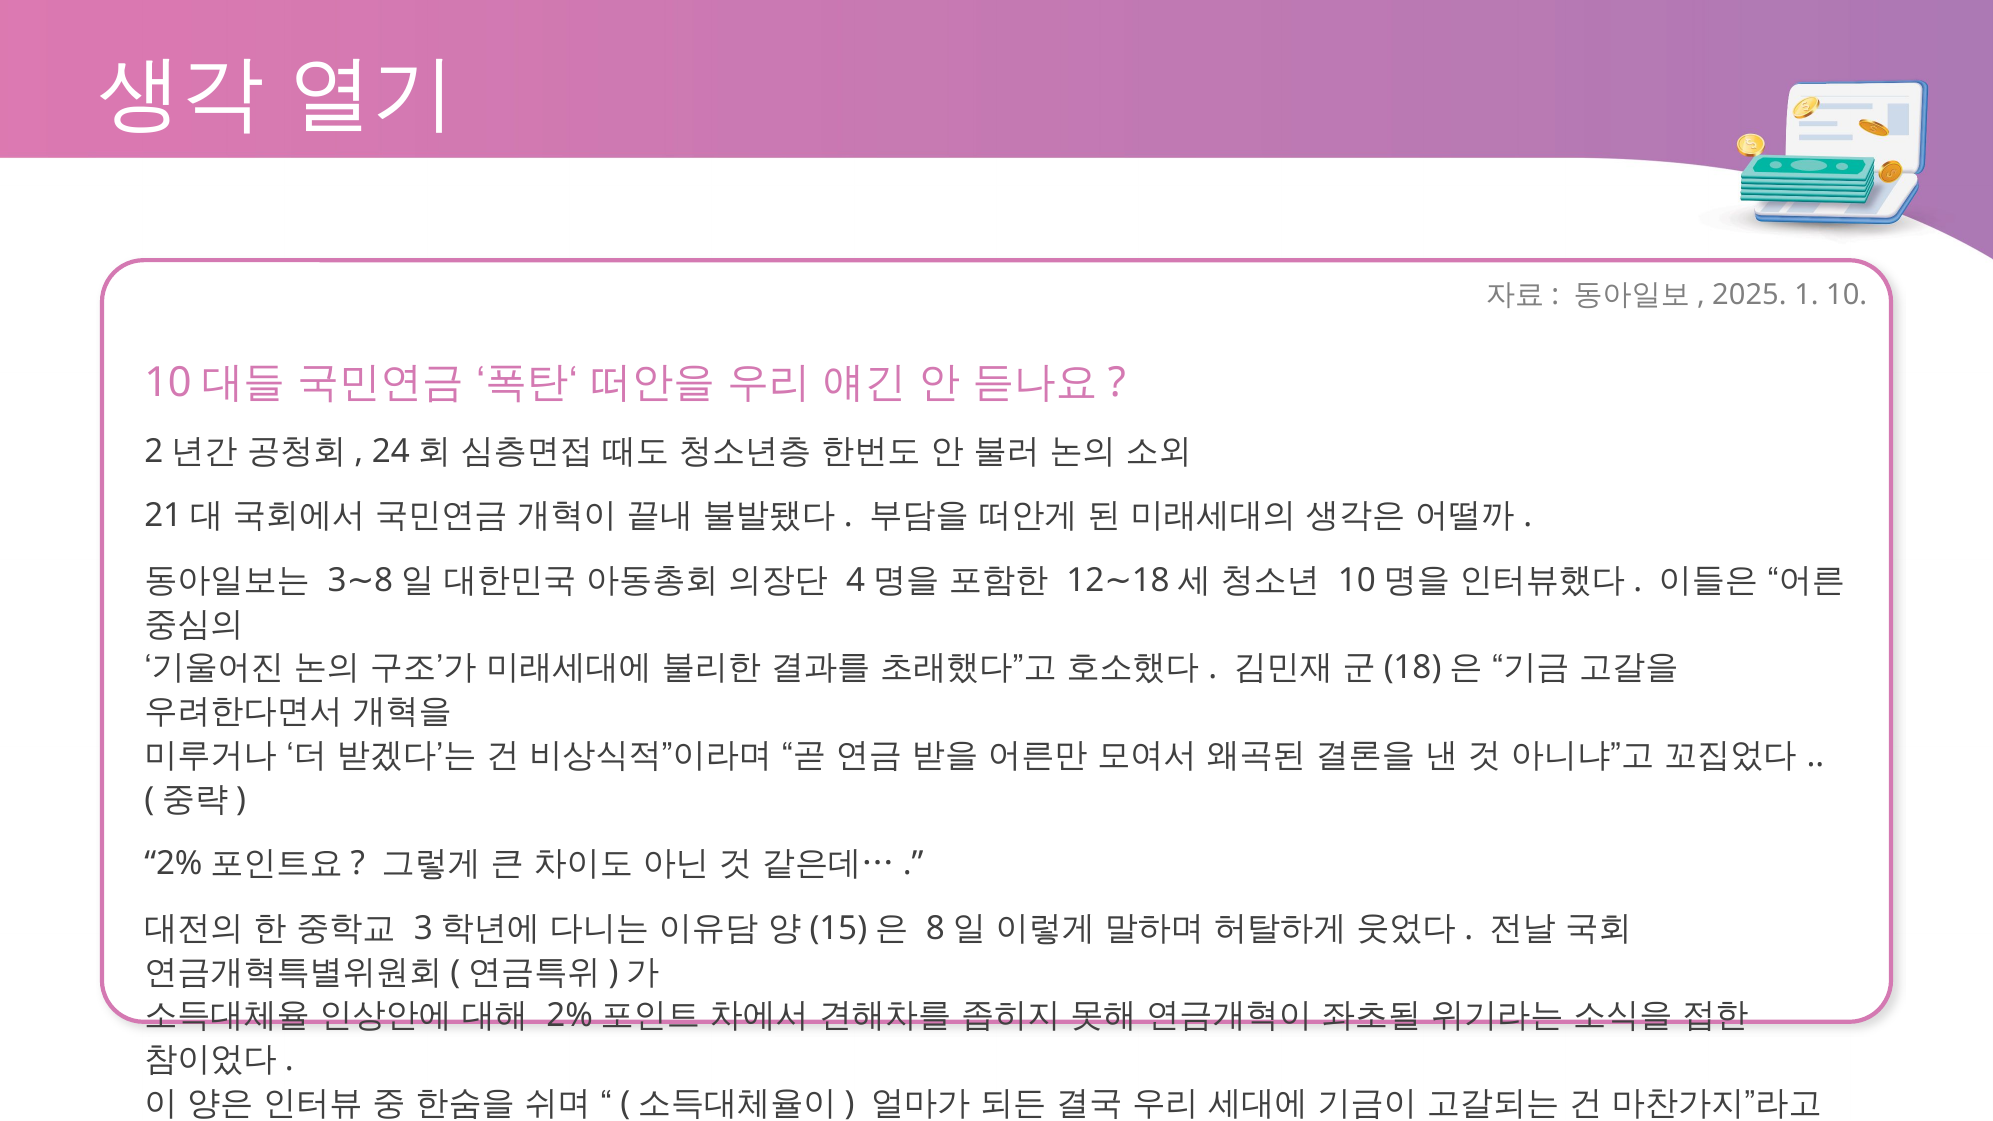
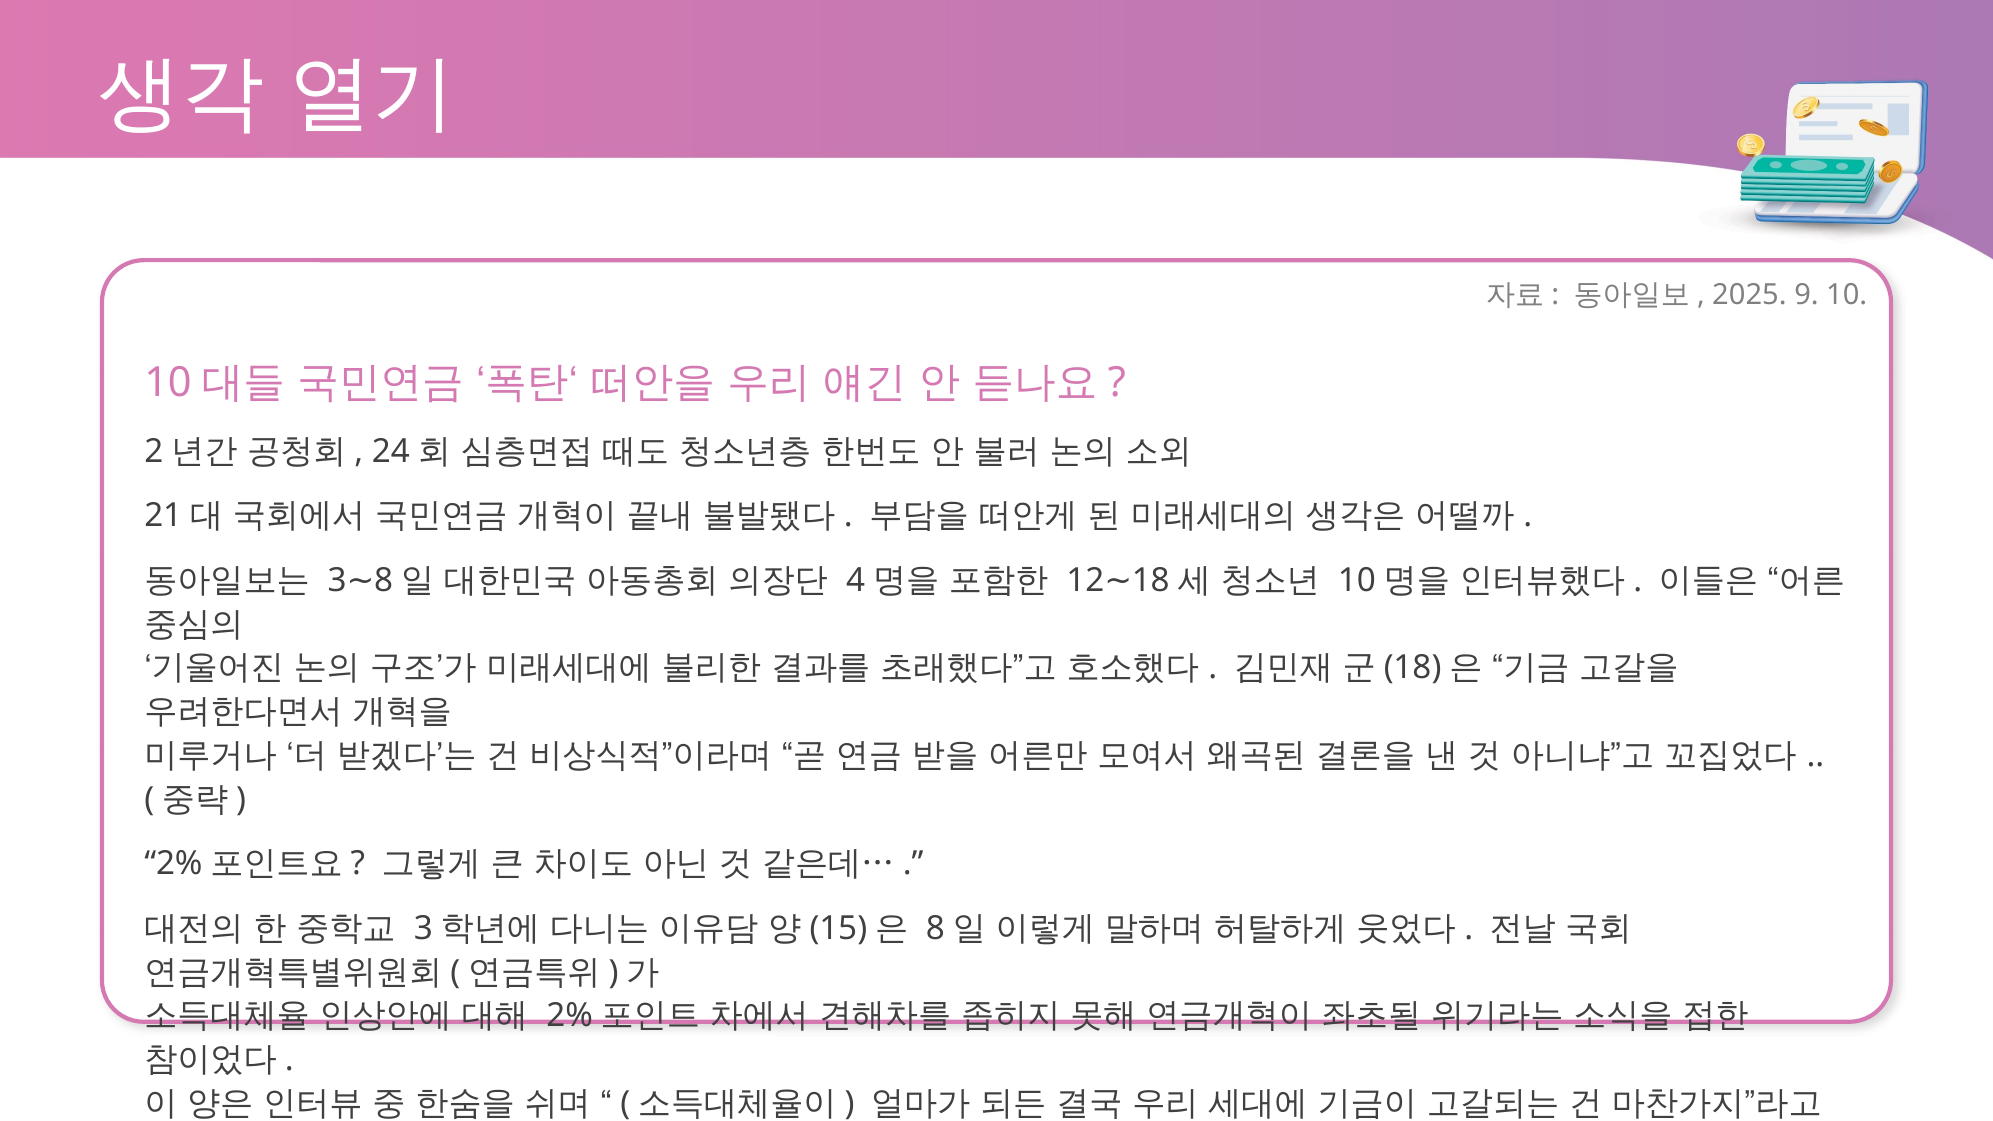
1: 1 -> 9 (1807, 295)
